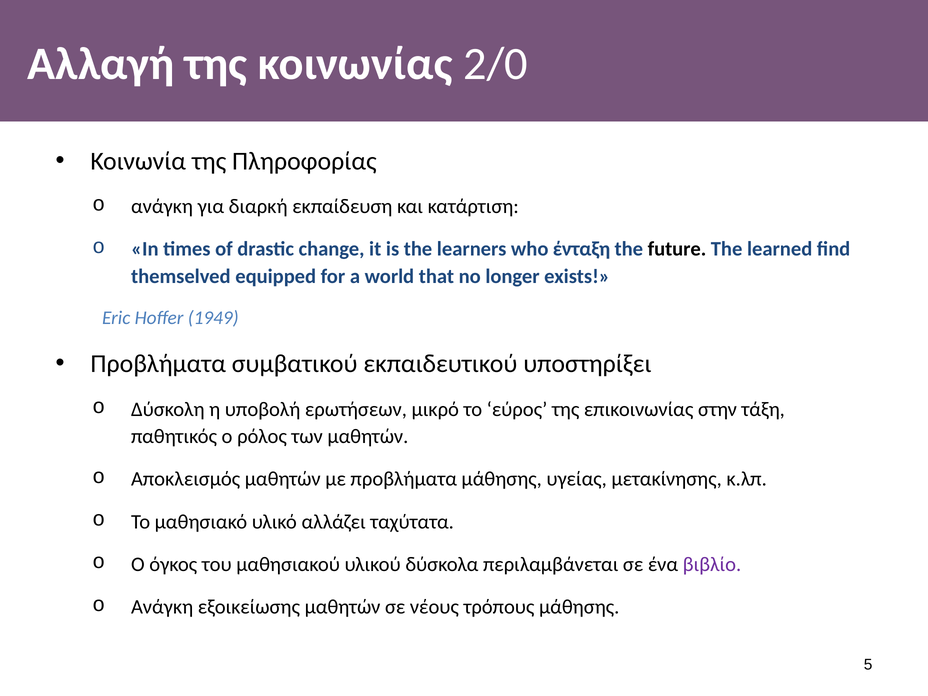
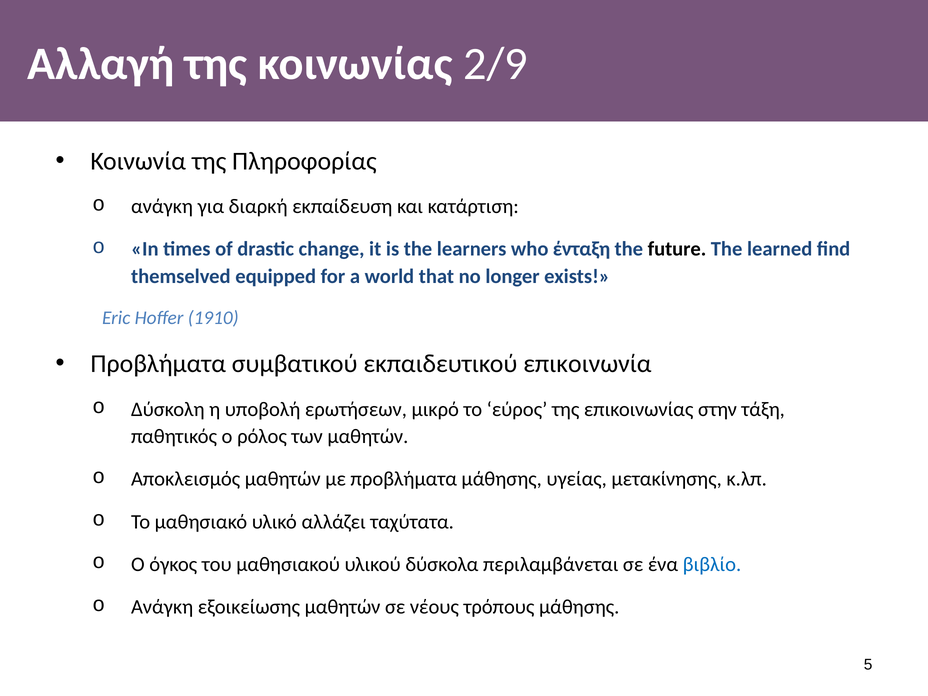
2/0: 2/0 -> 2/9 (496, 64)
1949: 1949 -> 1910 (213, 318)
υποστηρίξει: υποστηρίξει -> επικοινωνία (587, 364)
βιβλίο colour: purple -> blue (712, 564)
